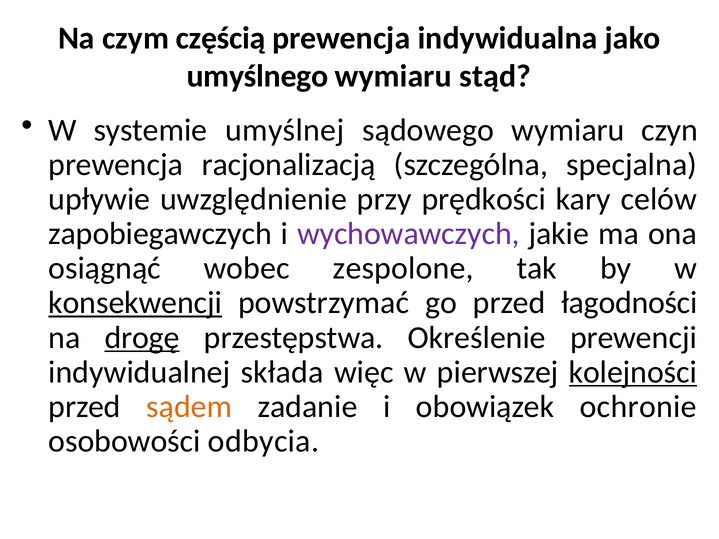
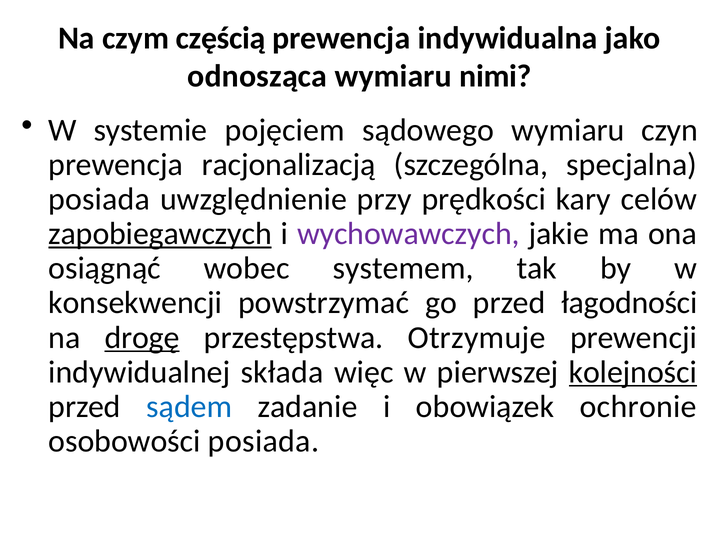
umyślnego: umyślnego -> odnosząca (257, 76)
stąd: stąd -> nimi (495, 76)
umyślnej: umyślnej -> pojęciem (285, 130)
upływie: upływie -> posiada (99, 199)
zapobiegawczych underline: none -> present (160, 234)
zespolone: zespolone -> systemem (403, 269)
konsekwencji underline: present -> none (135, 303)
Określenie: Określenie -> Otrzymuje (477, 338)
sądem colour: orange -> blue (189, 407)
osobowości odbycia: odbycia -> posiada (264, 441)
